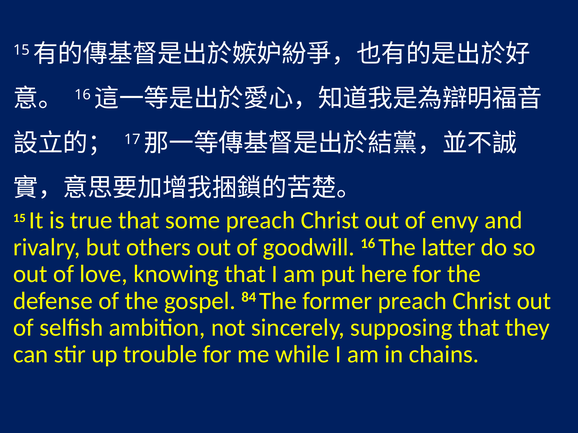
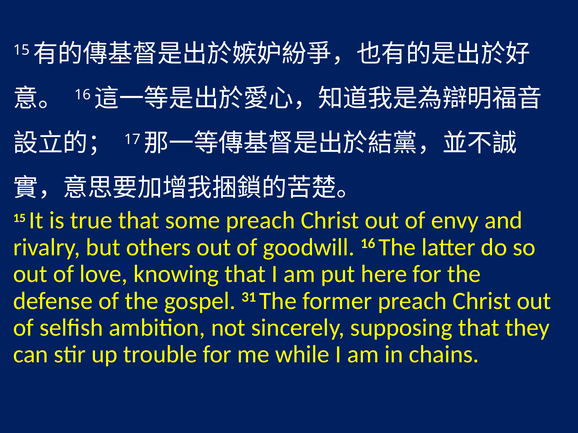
84: 84 -> 31 (249, 297)
